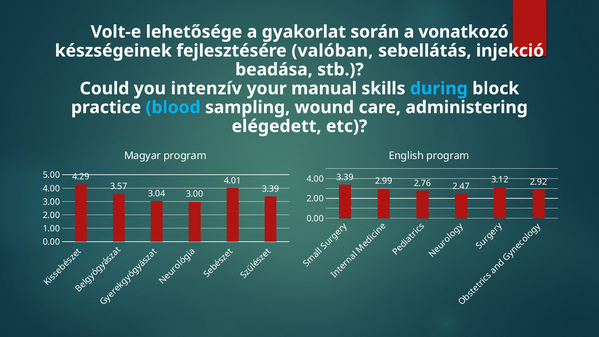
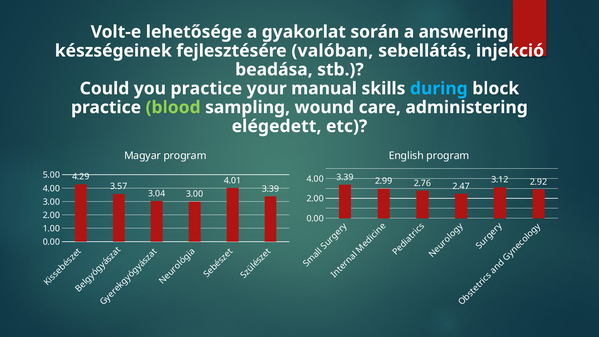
vonatkozó: vonatkozó -> answering (464, 32)
you intenzív: intenzív -> practice (206, 89)
blood colour: light blue -> light green (173, 107)
